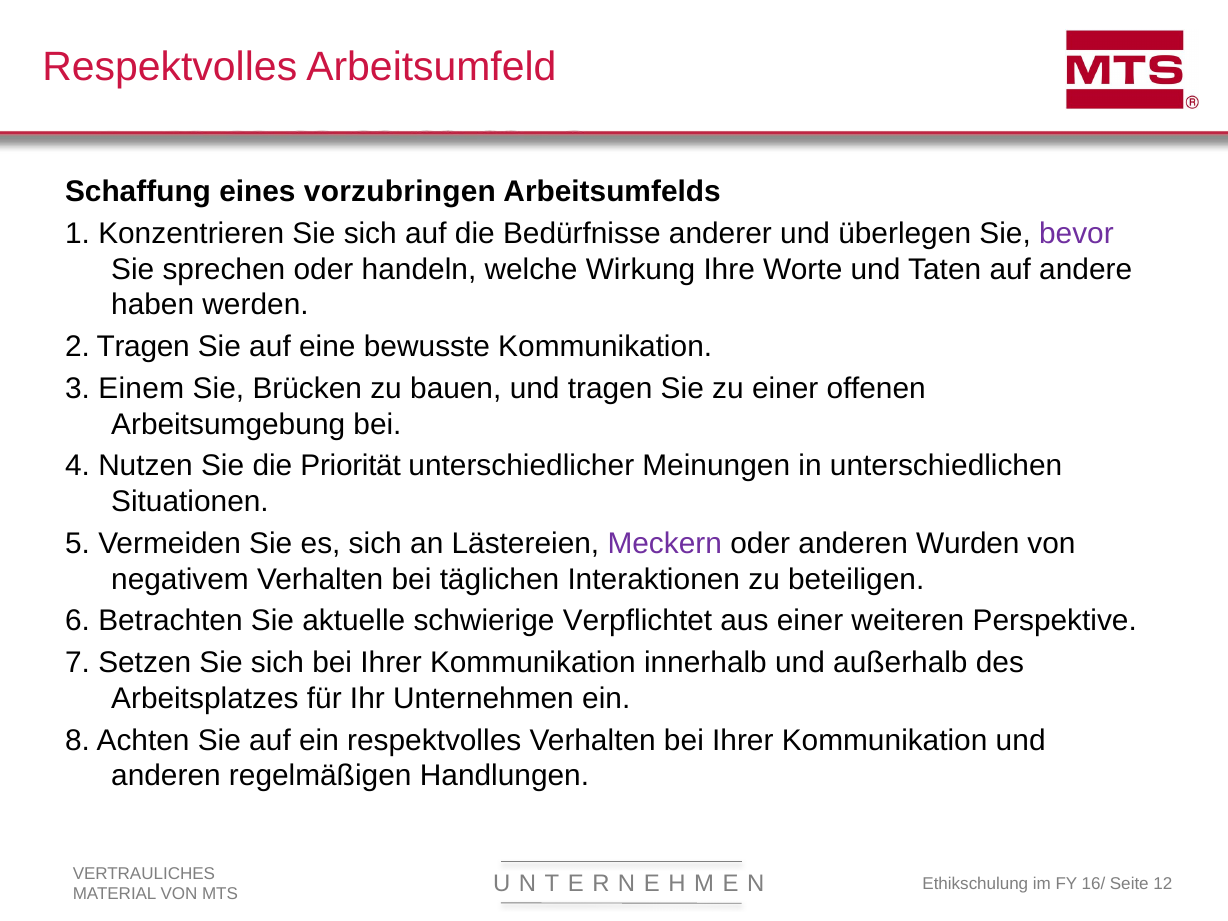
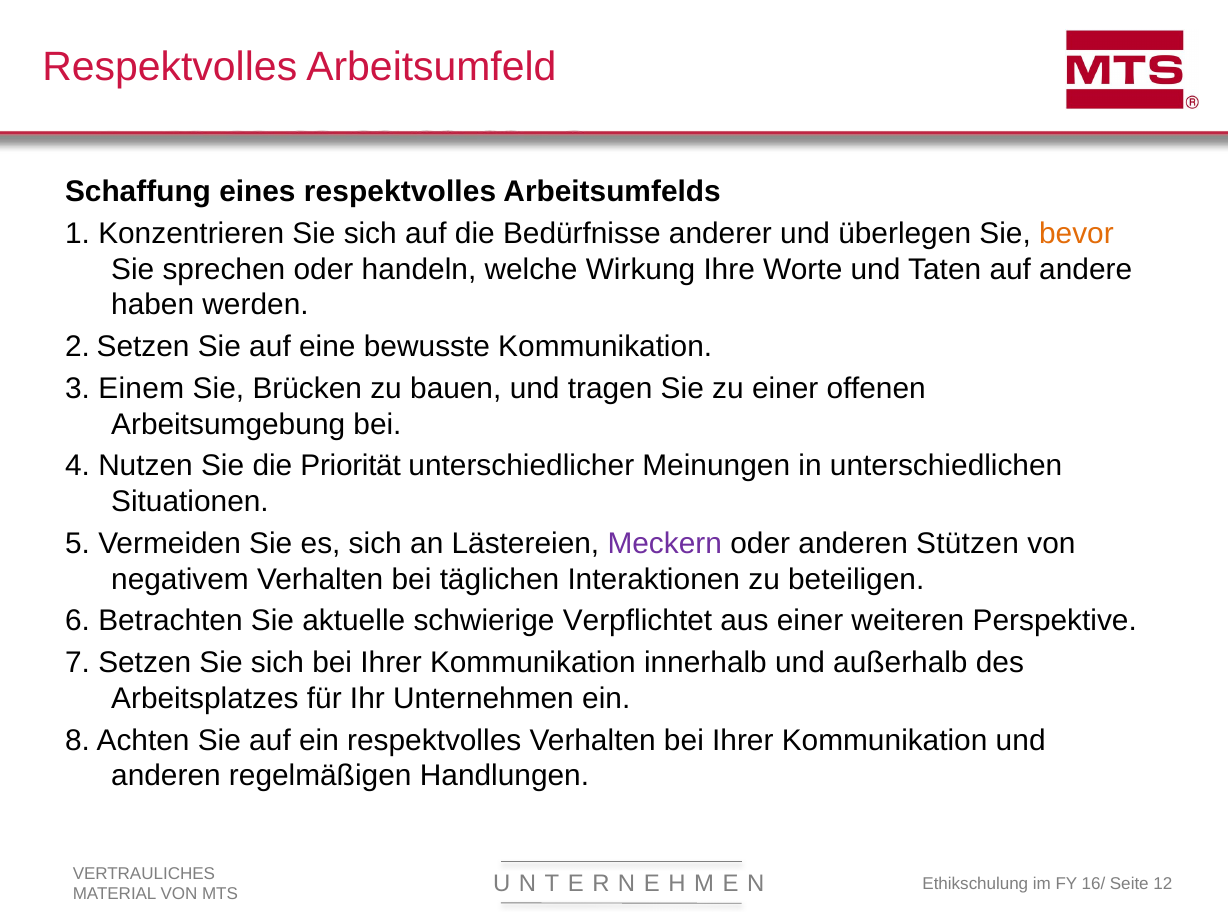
eines vorzubringen: vorzubringen -> respektvolles (400, 192)
bevor colour: purple -> orange (1076, 234)
2 Tragen: Tragen -> Setzen (143, 347)
Wurden: Wurden -> Stützen (968, 544)
